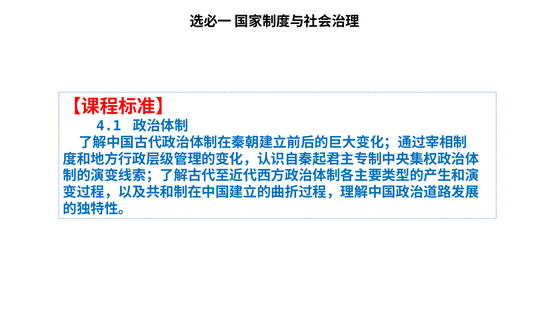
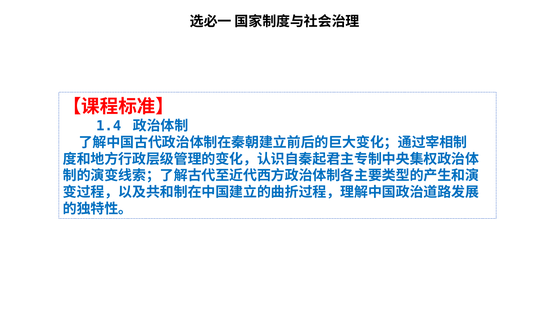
4.1: 4.1 -> 1.4 (109, 126)
